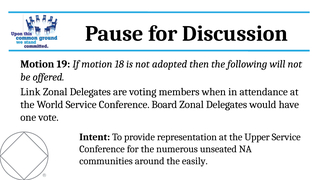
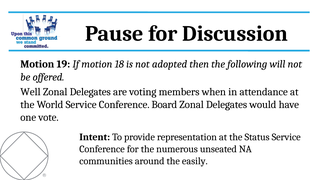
Link: Link -> Well (30, 92)
Upper: Upper -> Status (257, 137)
